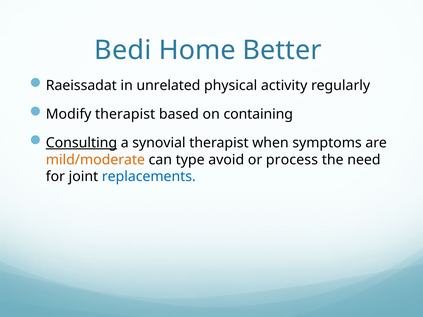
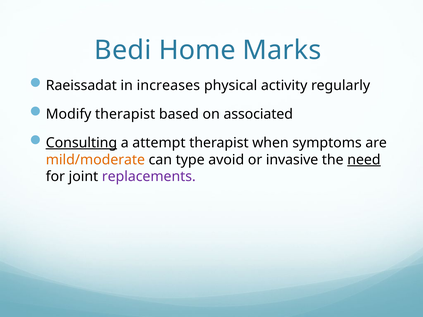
Better: Better -> Marks (282, 50)
unrelated: unrelated -> increases (168, 86)
containing: containing -> associated (258, 114)
synovial: synovial -> attempt (159, 143)
process: process -> invasive (292, 160)
need underline: none -> present (364, 160)
replacements colour: blue -> purple (149, 177)
